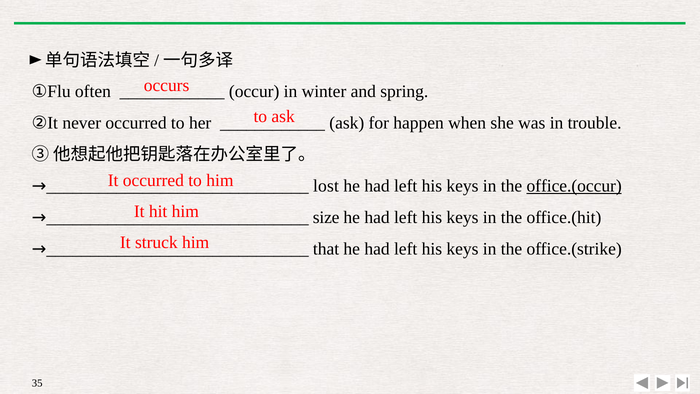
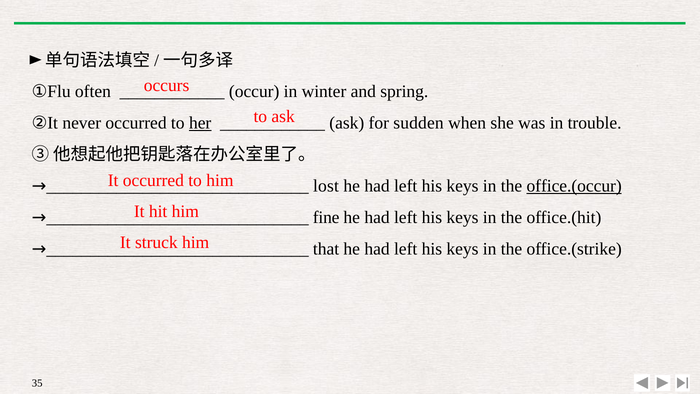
her underline: none -> present (200, 123)
happen: happen -> sudden (419, 123)
size: size -> fine (326, 217)
